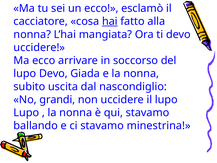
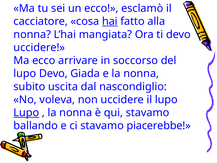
grandi: grandi -> voleva (57, 99)
Lupo underline: none -> present (26, 112)
minestrina: minestrina -> piacerebbe (159, 126)
